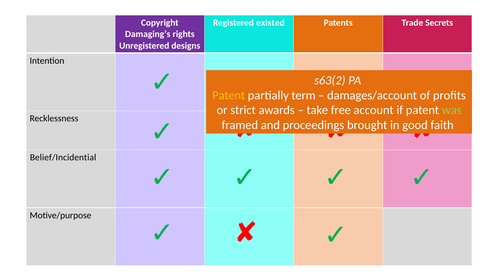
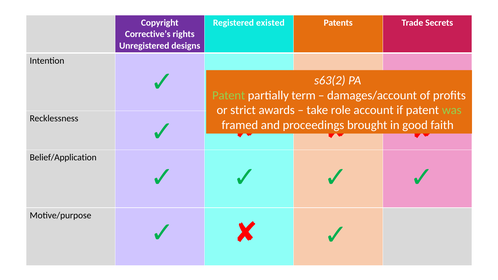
Damaging’s: Damaging’s -> Corrective’s (148, 34)
Patent colour: yellow -> light green (229, 95)
free: free -> role (341, 110)
Belief/Incidential: Belief/Incidential -> Belief/Application (63, 158)
